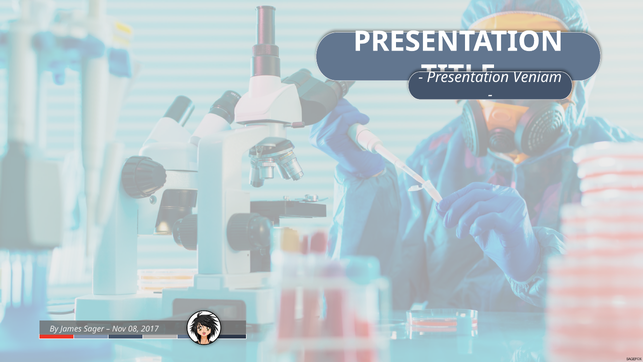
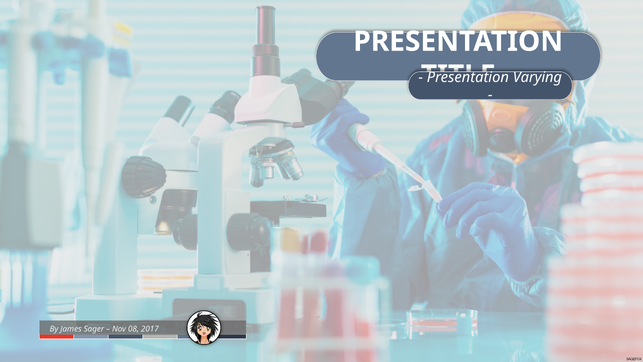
Veniam: Veniam -> Varying (537, 77)
